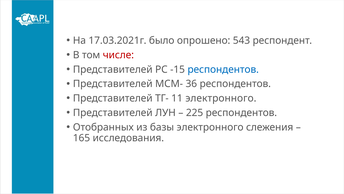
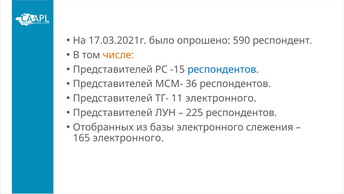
543: 543 -> 590 (241, 40)
числе colour: red -> orange (118, 55)
165 исследования: исследования -> электронного (128, 138)
